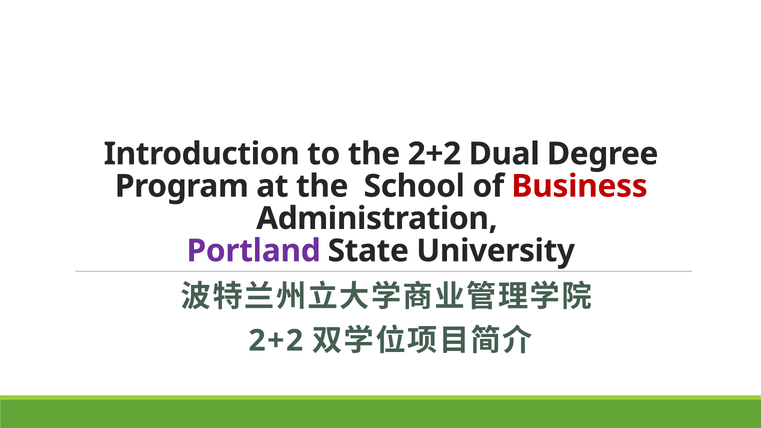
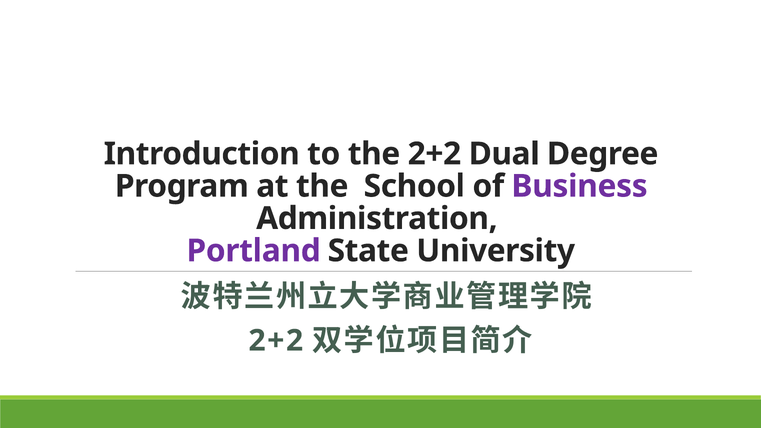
Business colour: red -> purple (580, 186)
